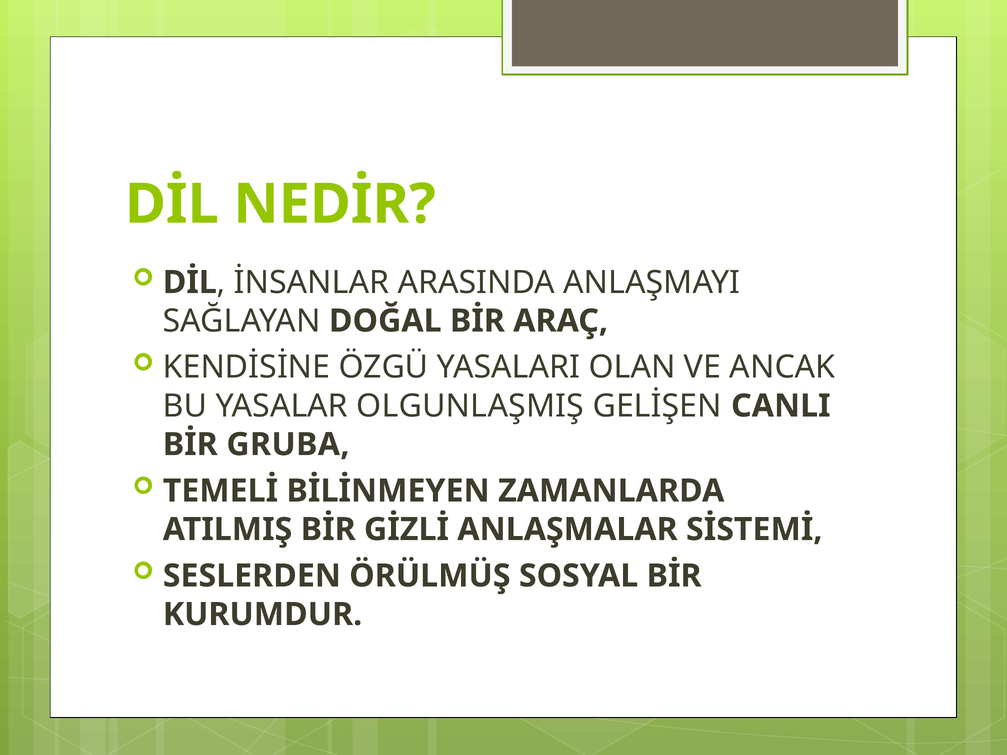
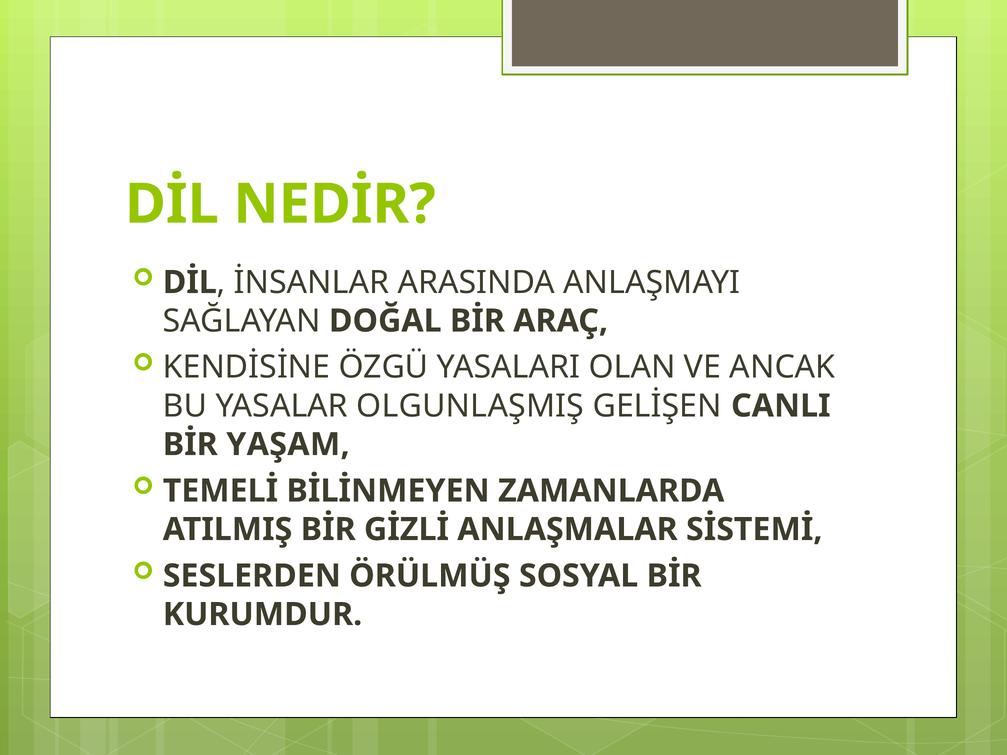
GRUBA: GRUBA -> YAŞAM (288, 445)
